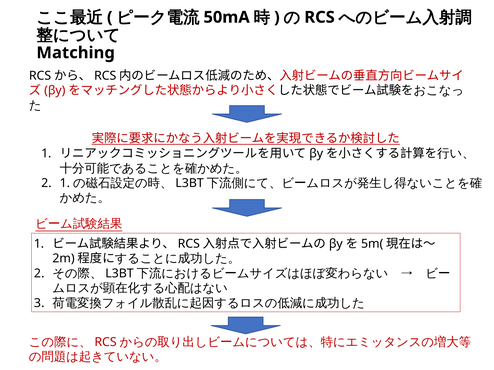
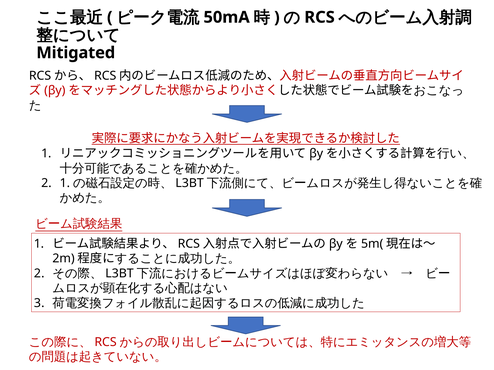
Matching: Matching -> Mitigated (76, 53)
